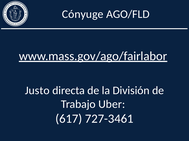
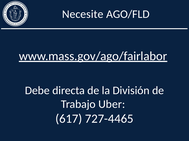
Cónyuge: Cónyuge -> Necesite (83, 14)
Justo: Justo -> Debe (37, 91)
727-3461: 727-3461 -> 727-4465 (109, 119)
